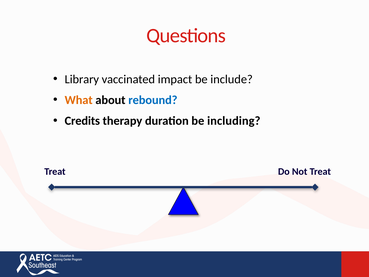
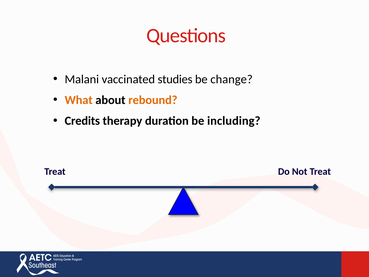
Library: Library -> Malani (82, 79)
impact: impact -> studies (175, 79)
include: include -> change (232, 79)
rebound colour: blue -> orange (153, 100)
